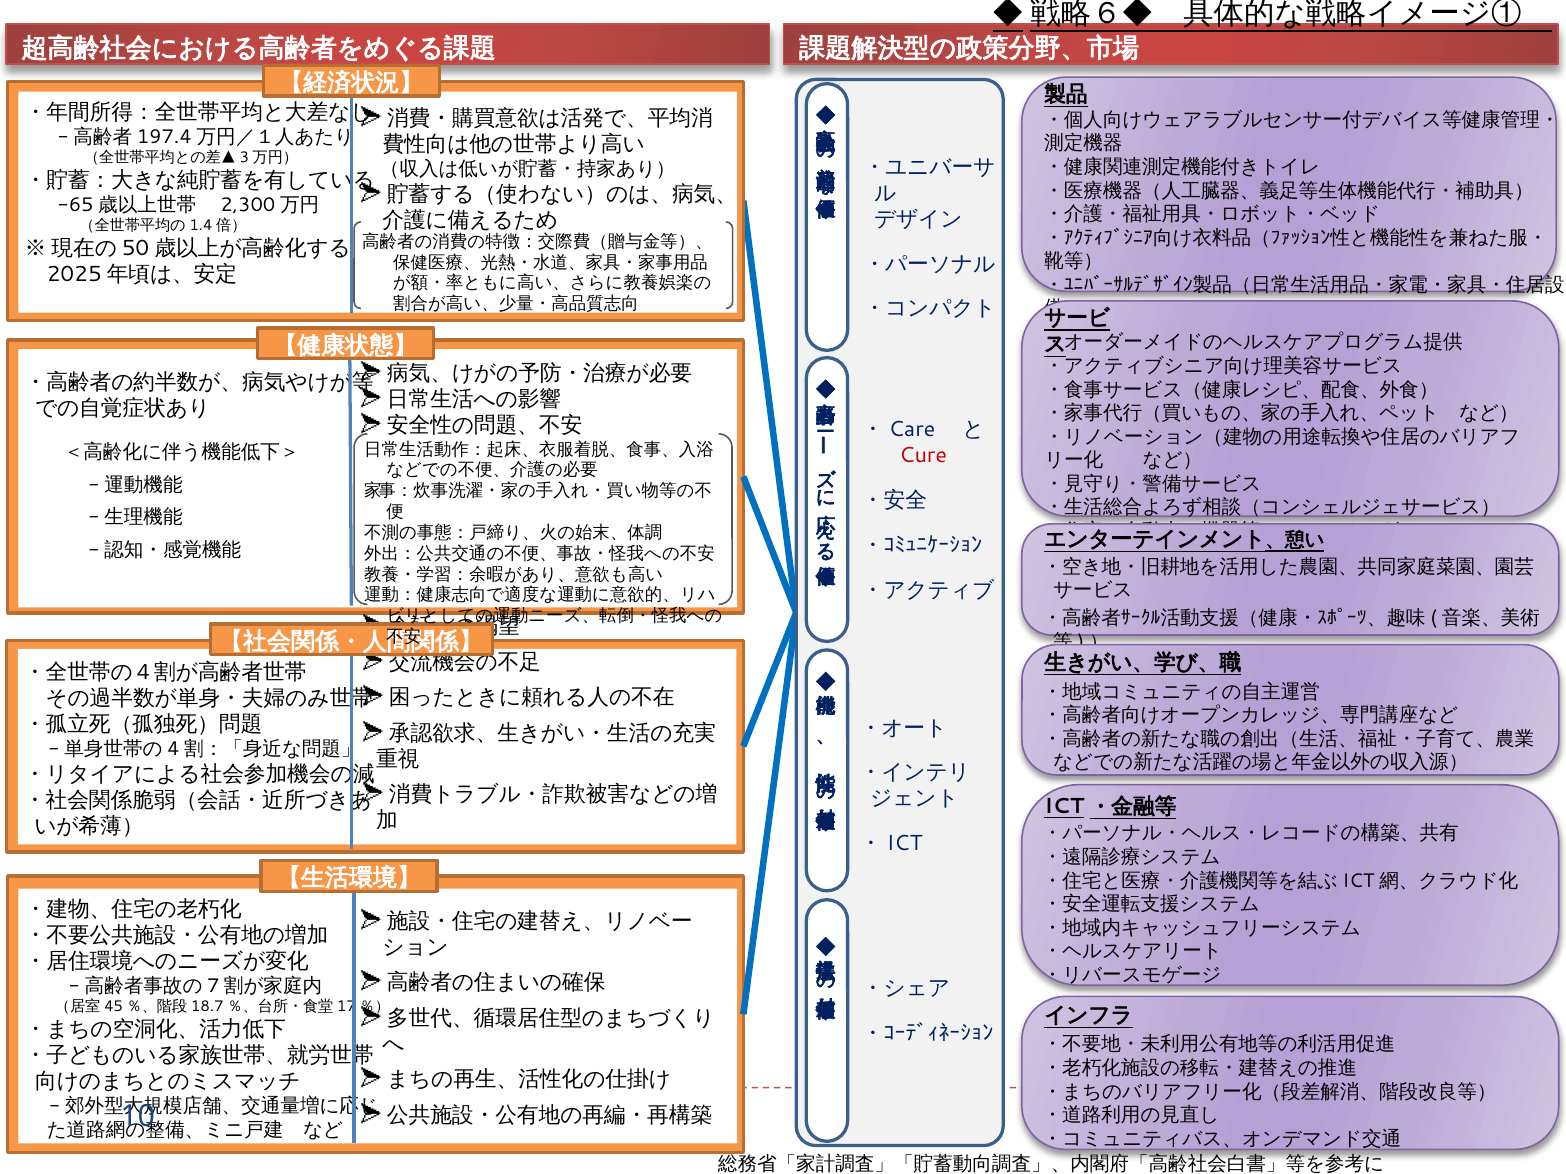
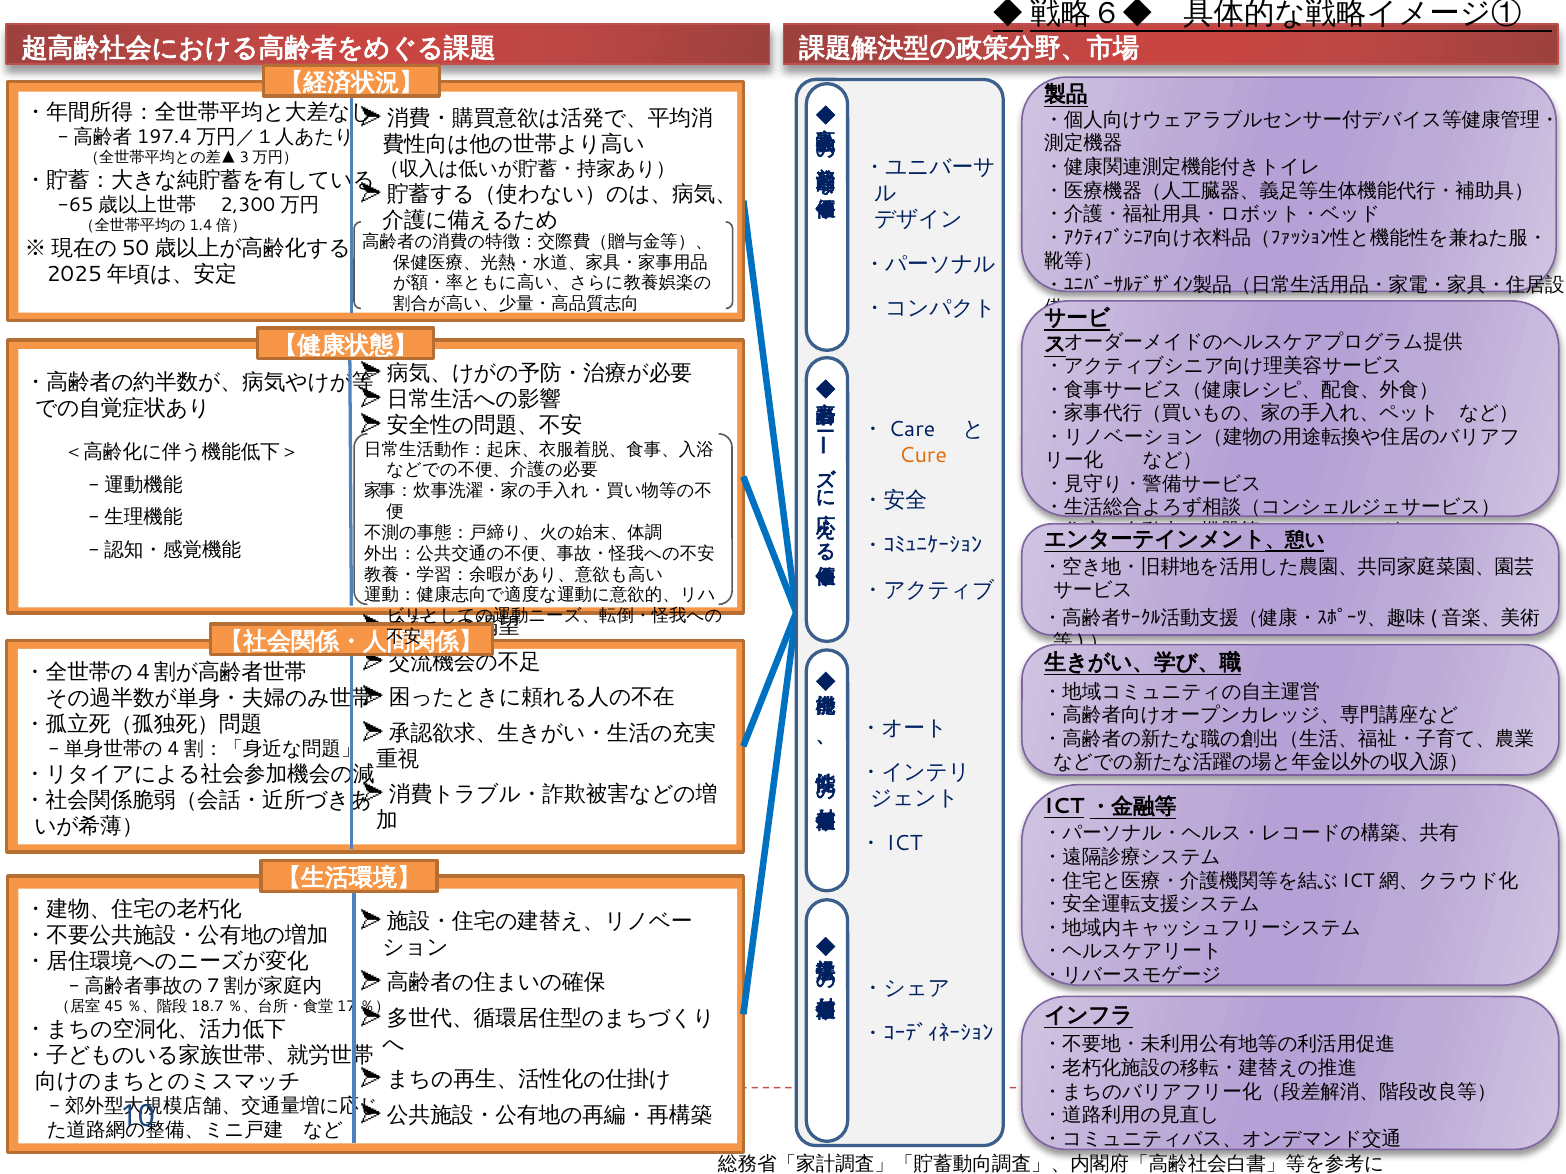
Cure colour: red -> orange (923, 456)
